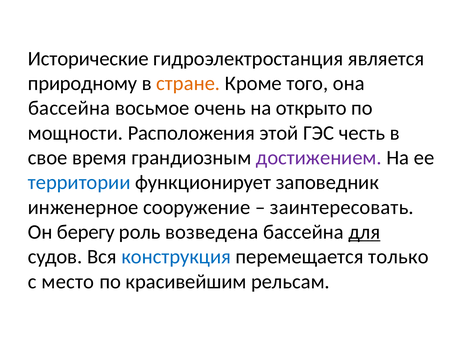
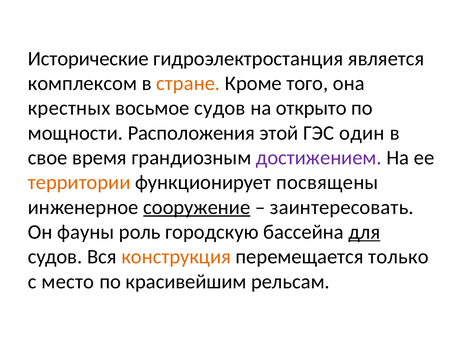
природному: природному -> комплексом (82, 83)
бассейна: бассейна -> крестных (69, 108)
очень: очень -> судов (220, 108)
честь: честь -> один (362, 133)
территории colour: blue -> orange (79, 182)
заповедник: заповедник -> посвящены (327, 182)
сооружение underline: none -> present (197, 207)
берегу: берегу -> фауны (86, 232)
возведена: возведена -> городскую (212, 232)
конструкция colour: blue -> orange (176, 257)
